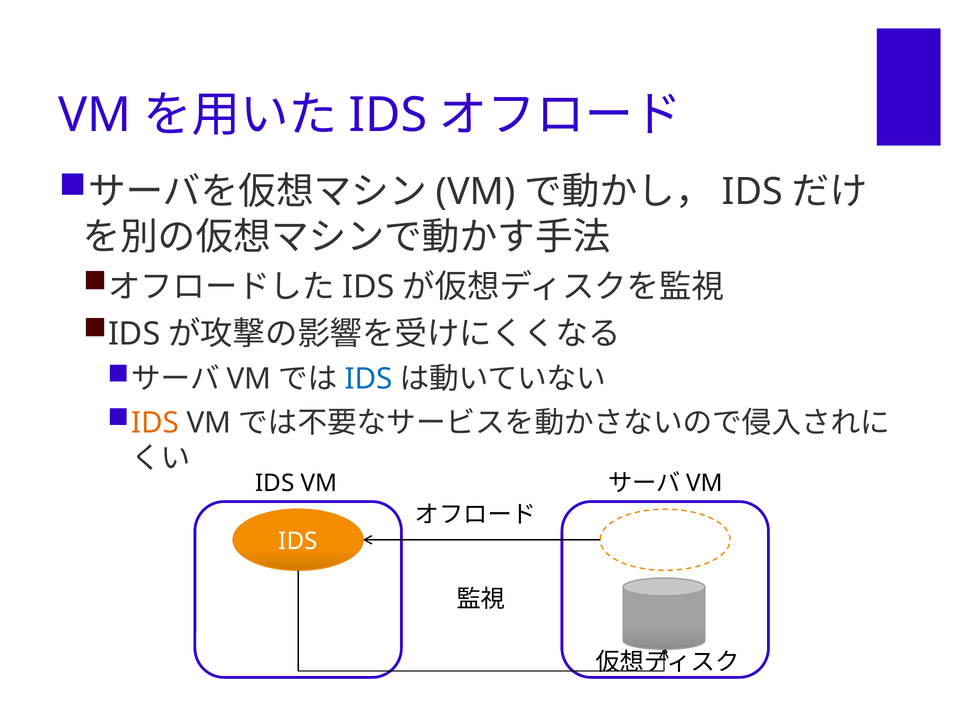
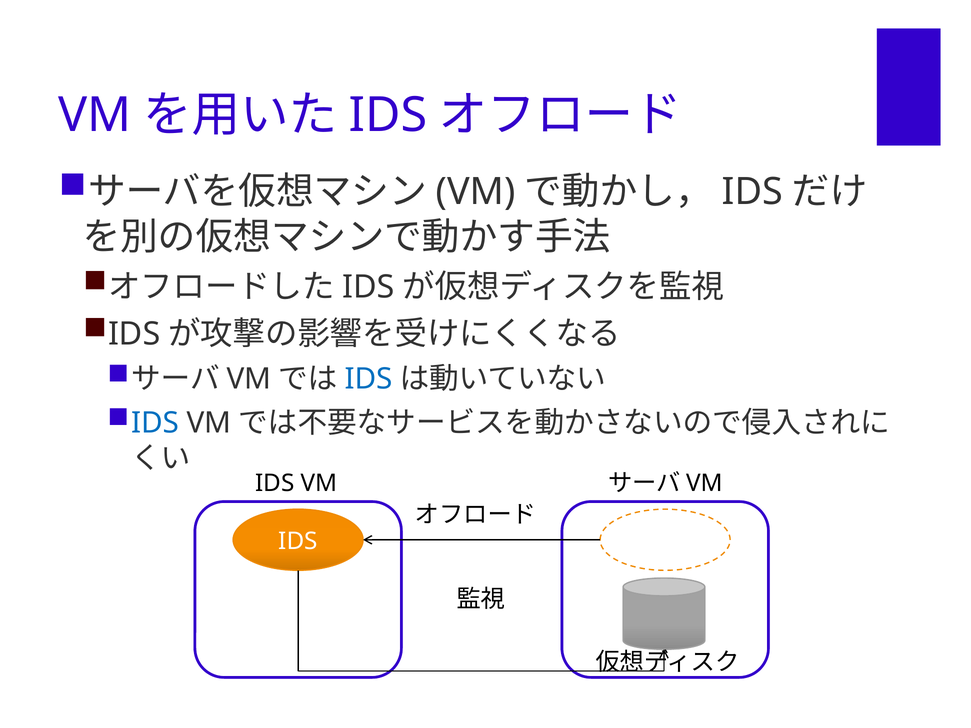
IDS colour: orange -> blue (155, 423)
